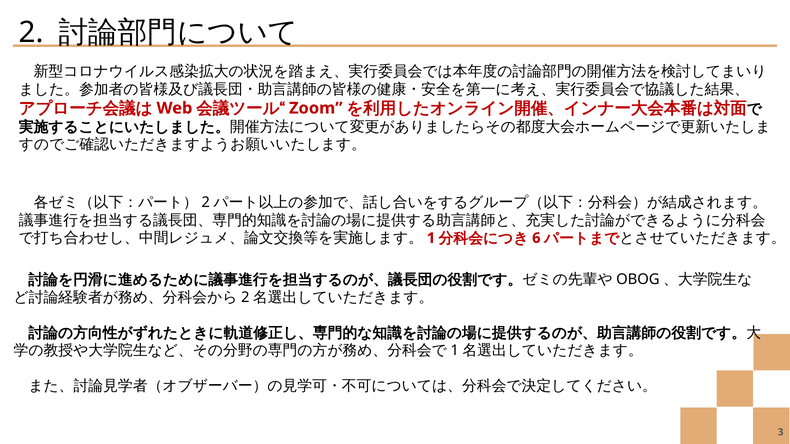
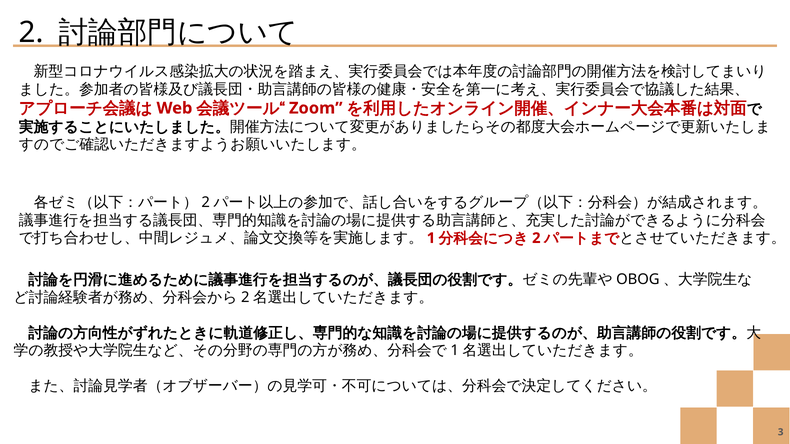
6: 6 -> 2 (536, 238)
